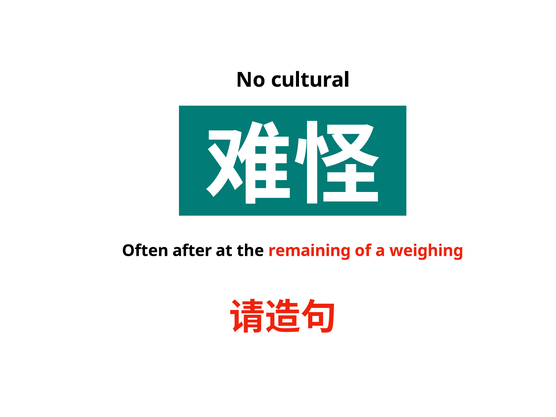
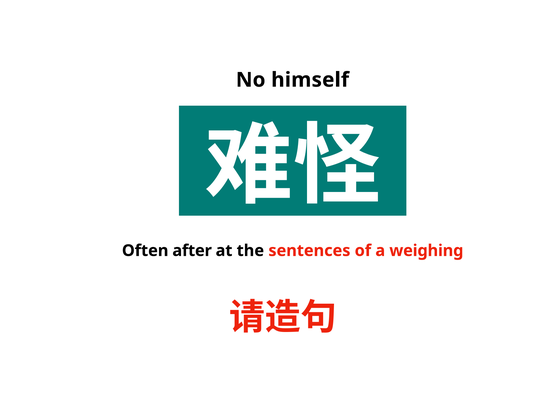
cultural: cultural -> himself (310, 80)
remaining: remaining -> sentences (309, 251)
